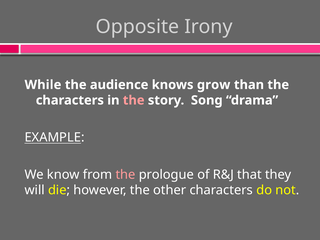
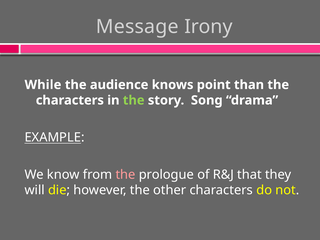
Opposite: Opposite -> Message (137, 27)
grow: grow -> point (214, 85)
the colour: pink -> light green (134, 100)
